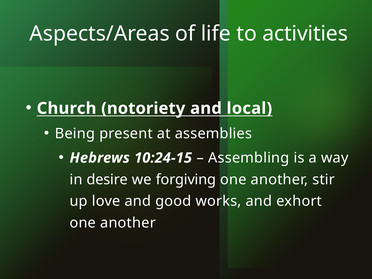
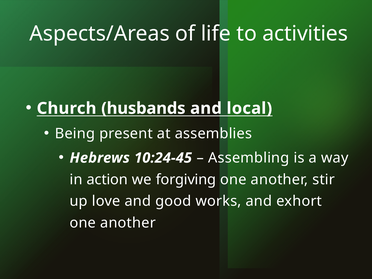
notoriety: notoriety -> husbands (143, 108)
10:24-15: 10:24-15 -> 10:24-45 (163, 158)
desire: desire -> action (107, 180)
